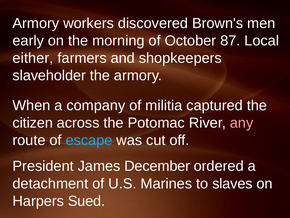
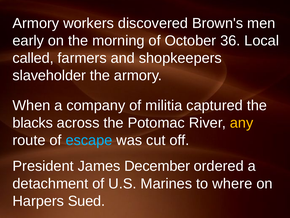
87: 87 -> 36 (230, 41)
either: either -> called (33, 58)
citizen: citizen -> blacks (33, 123)
any colour: pink -> yellow (242, 123)
slaves: slaves -> where (232, 183)
